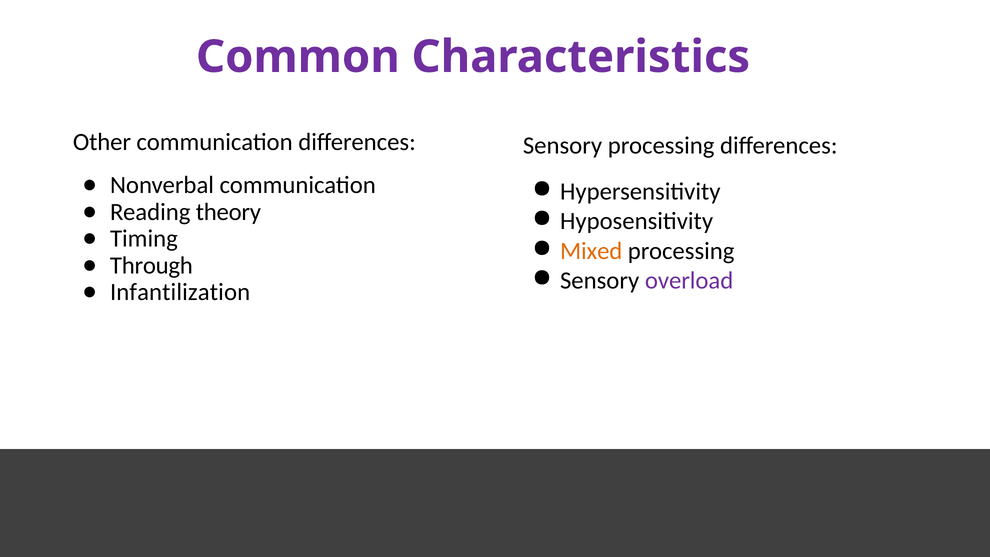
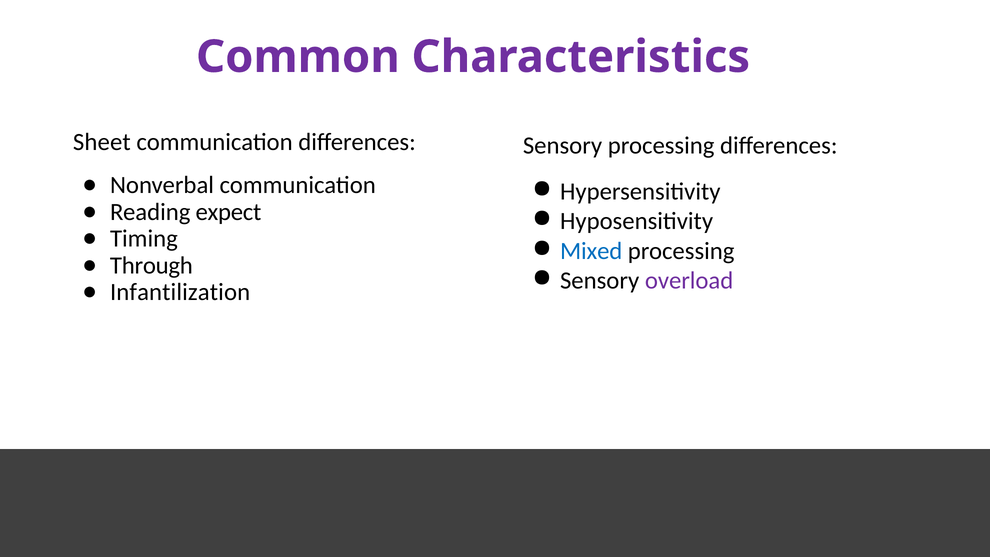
Other: Other -> Sheet (102, 142)
theory: theory -> expect (228, 212)
Mixed colour: orange -> blue (591, 251)
